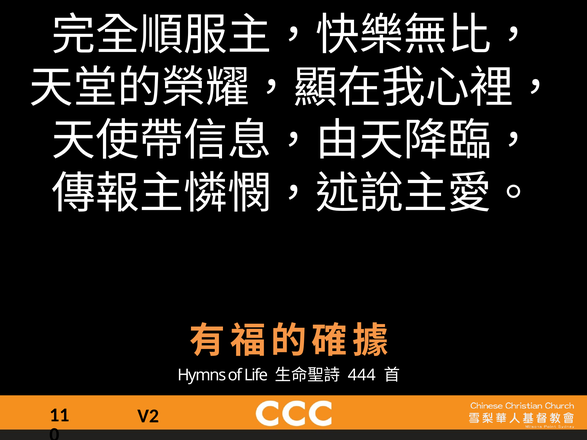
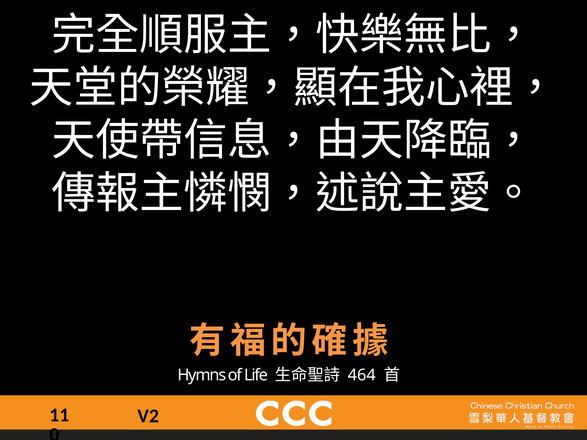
444: 444 -> 464 (362, 375)
